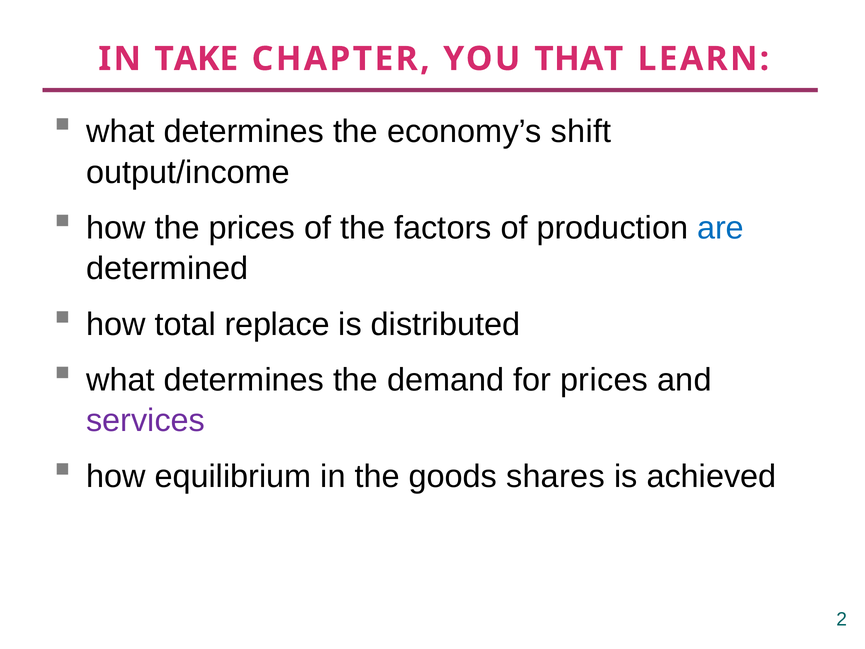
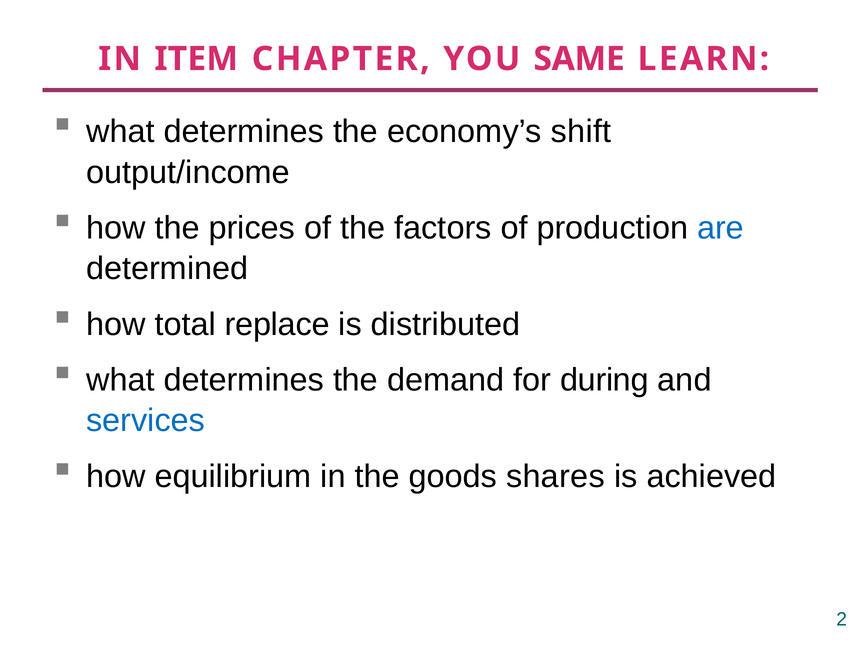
TAKE: TAKE -> ITEM (196, 59)
THAT: THAT -> SAME (579, 59)
for prices: prices -> during (604, 380)
services colour: purple -> blue (146, 421)
